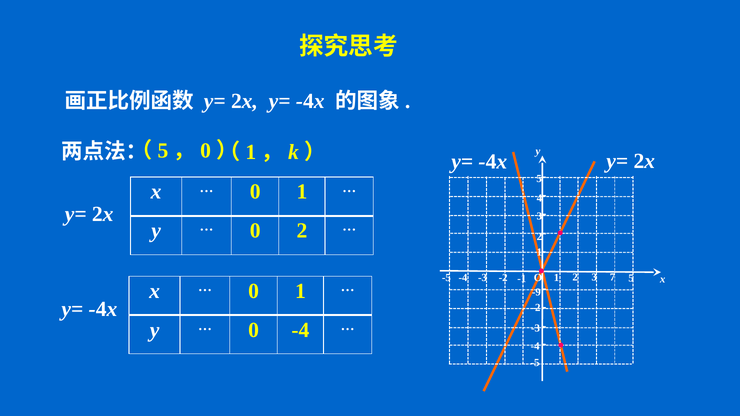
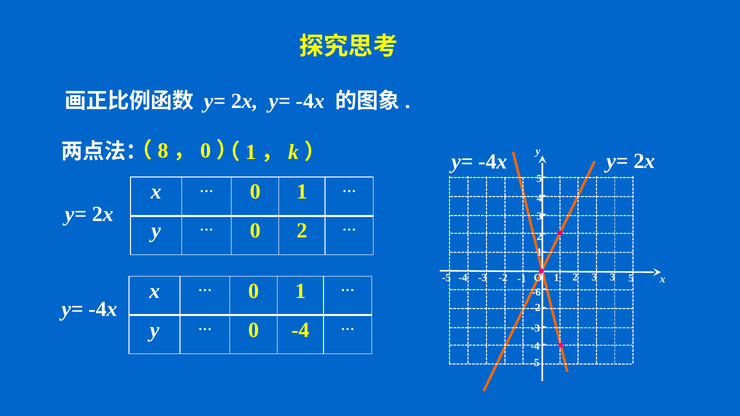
5: 5 -> 8 (163, 151)
-5 7: 7 -> 3 (613, 277)
-9: -9 -> -6 (536, 292)
